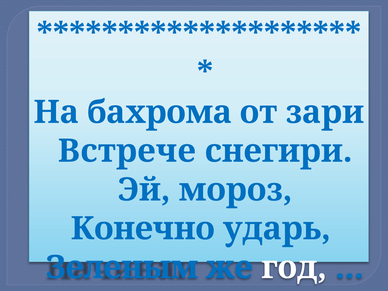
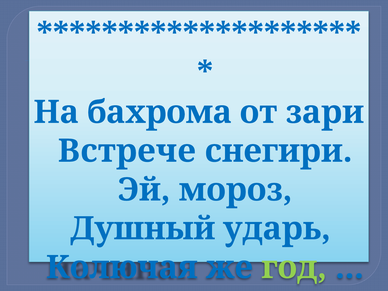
Конечно: Конечно -> Душный (143, 229)
Зеленым: Зеленым -> Колючая (122, 267)
год colour: white -> light green (294, 267)
